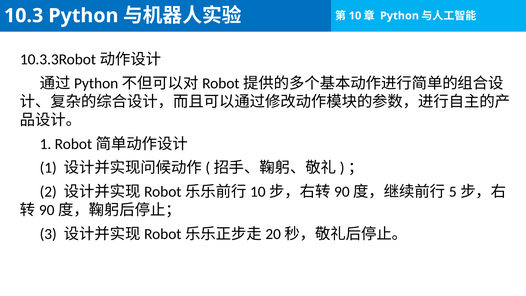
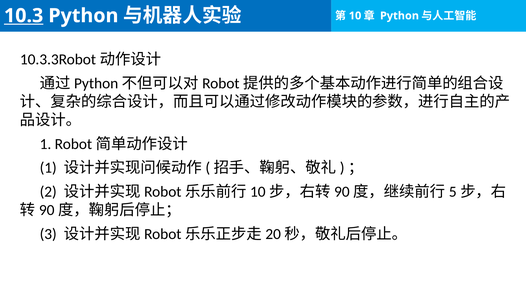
10.3 underline: none -> present (24, 16)
